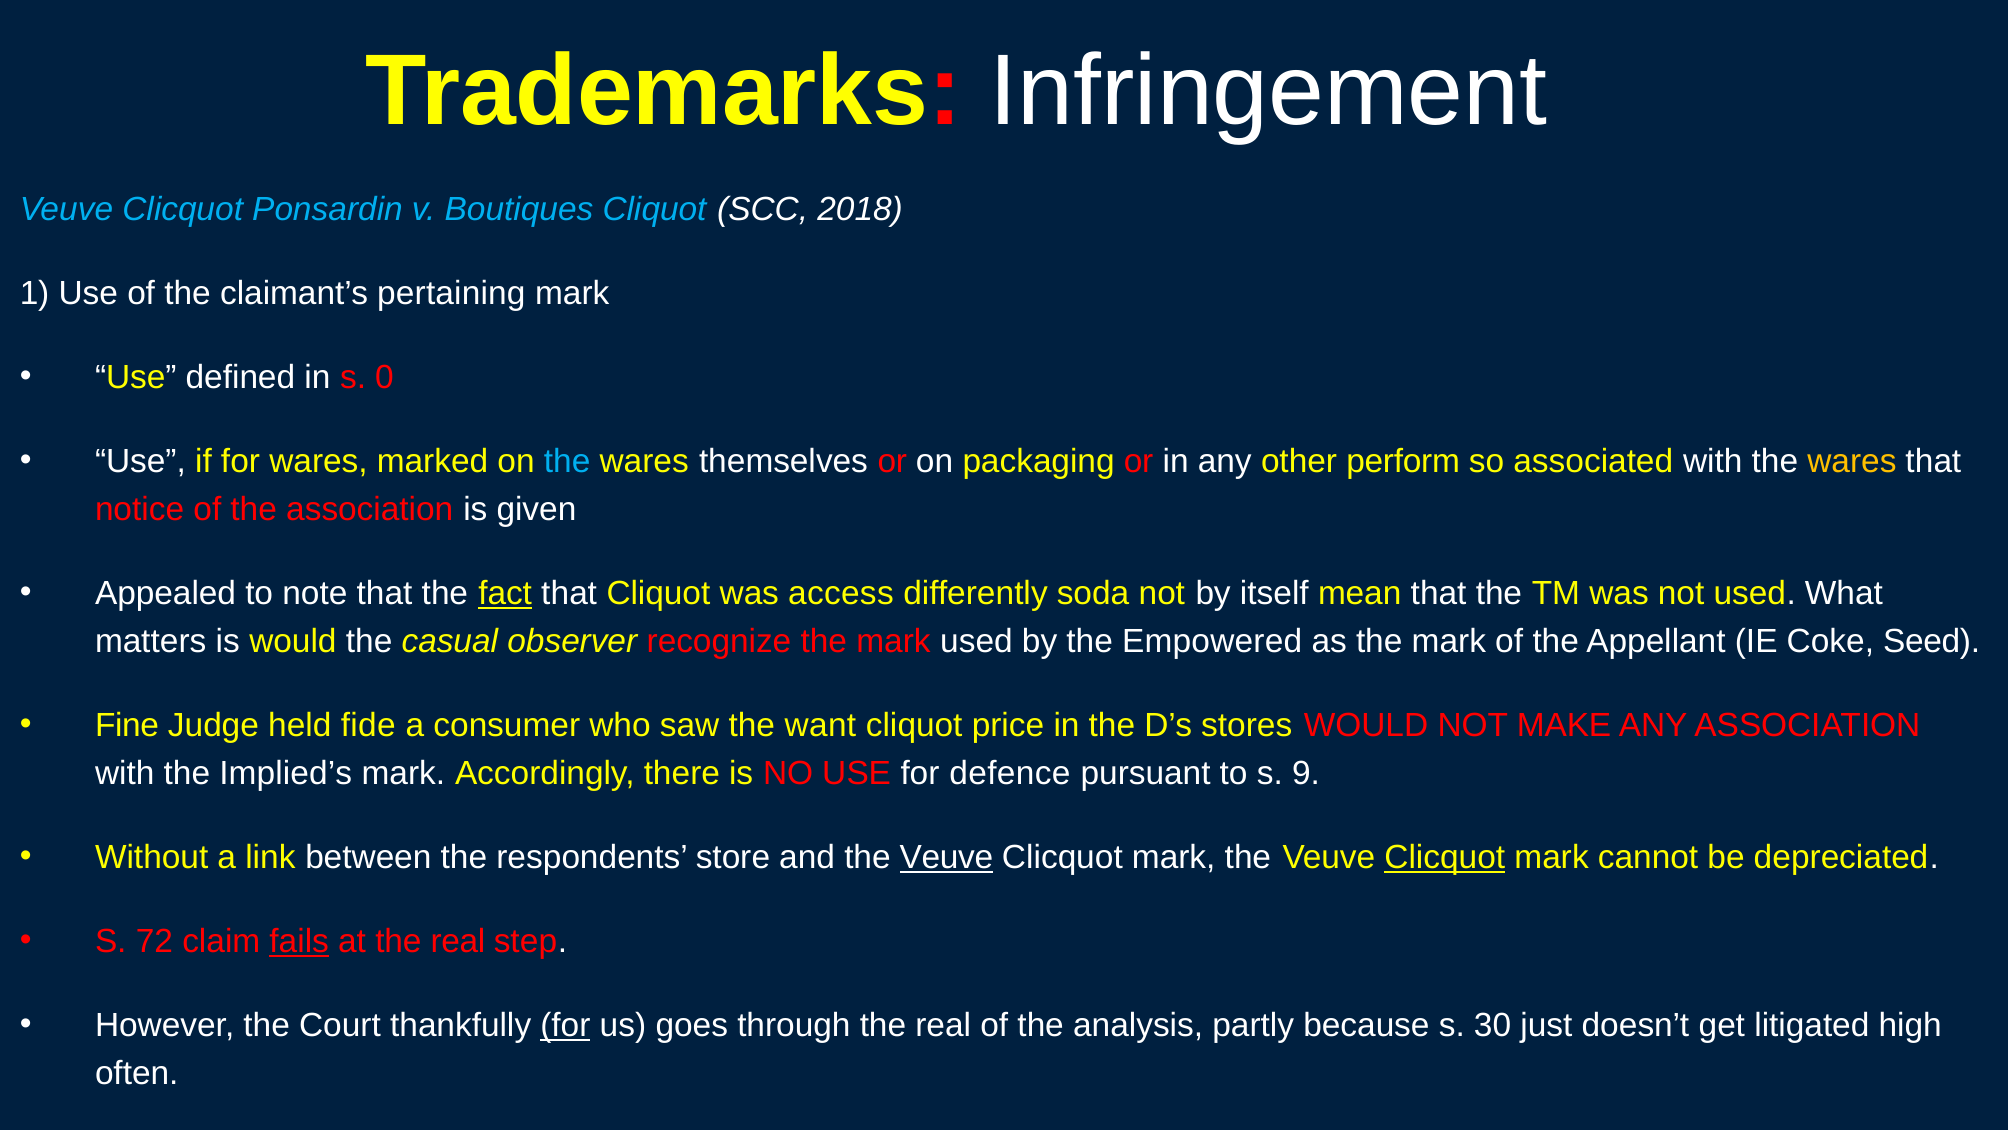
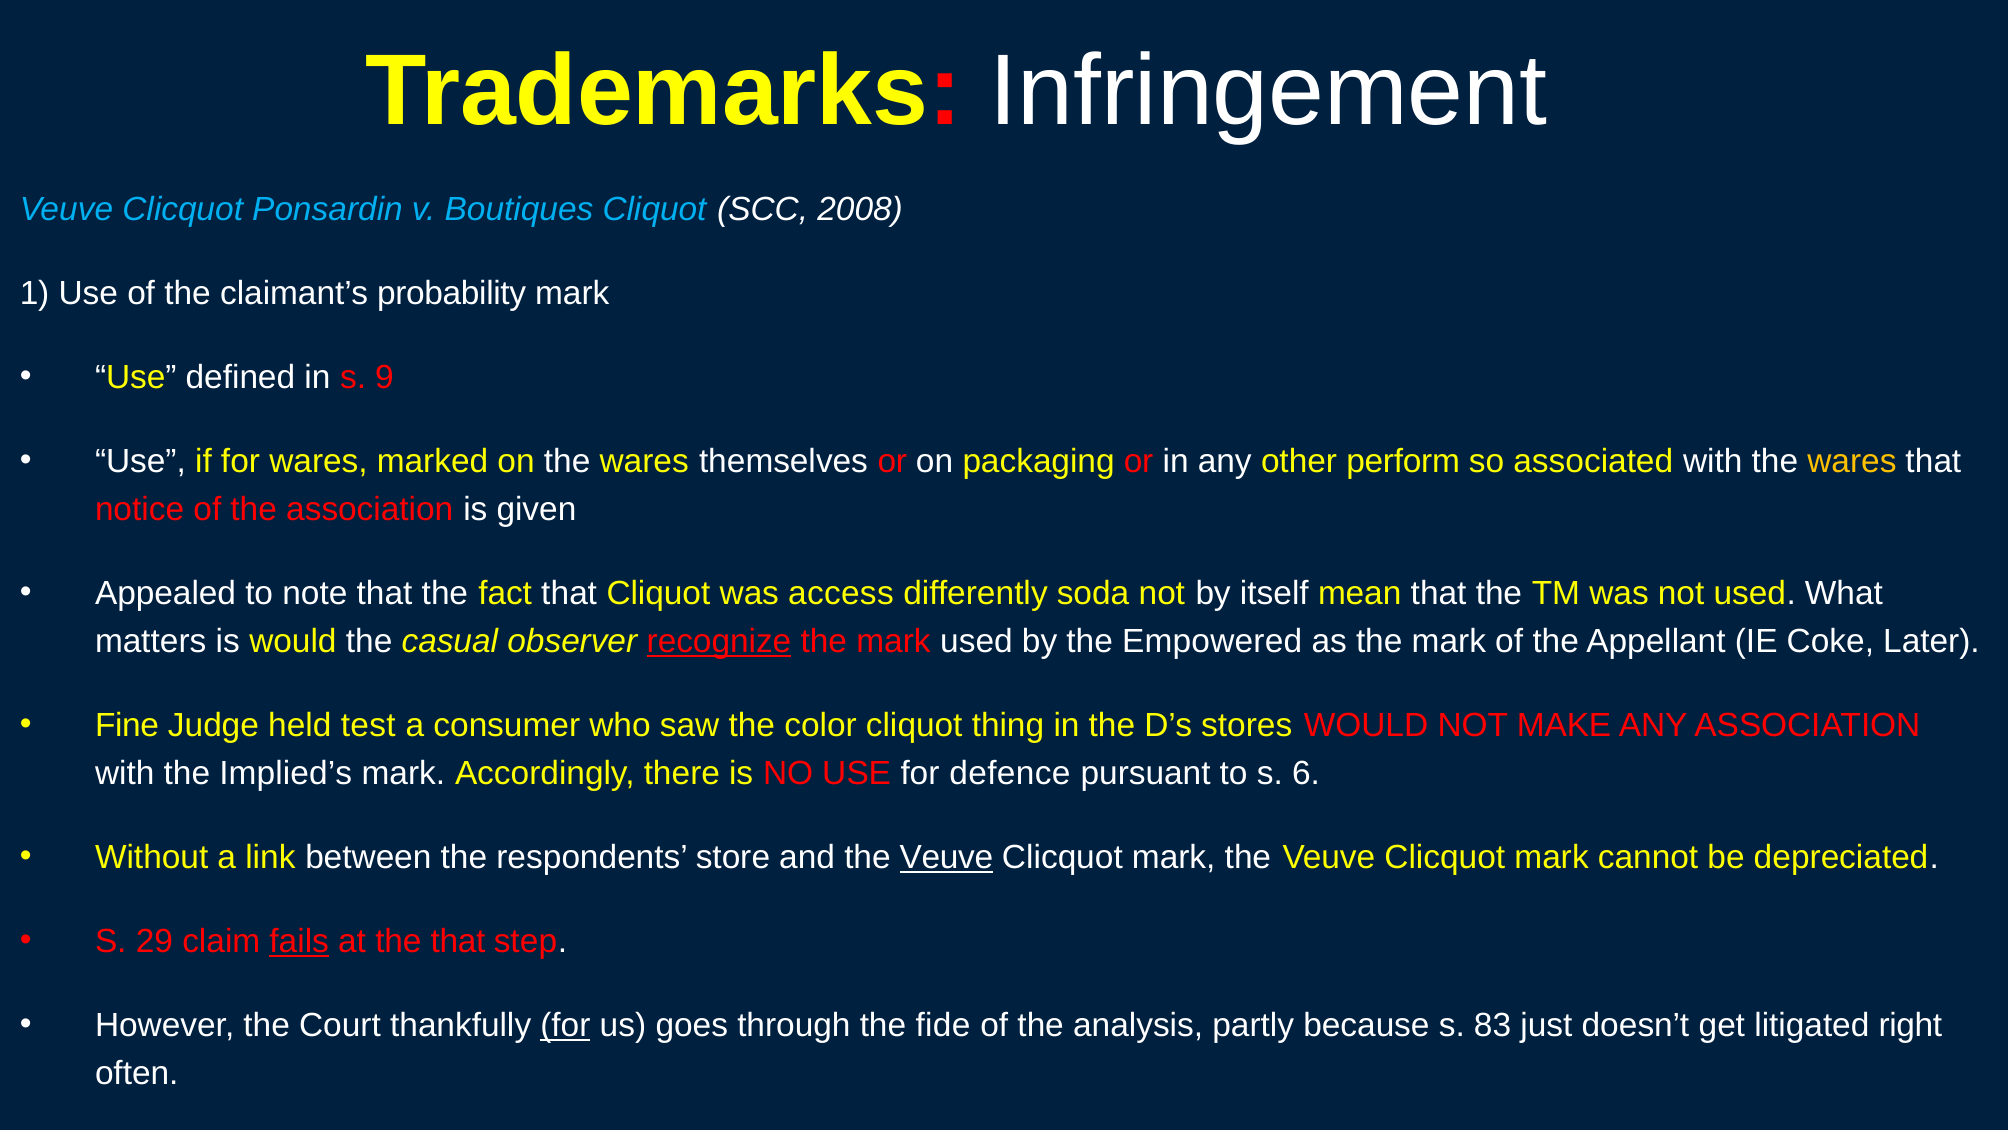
2018: 2018 -> 2008 (860, 210)
pertaining: pertaining -> probability (452, 294)
0: 0 -> 9 (384, 377)
the colour: light blue -> white (567, 461)
fact underline: present -> none (505, 593)
recognize underline: none -> present (719, 641)
Seed: Seed -> Later (1931, 641)
fide: fide -> test (368, 725)
want: want -> color (821, 725)
price: price -> thing (1008, 725)
9: 9 -> 6 (1306, 774)
Clicquot underline: present -> none (1445, 857)
72: 72 -> 29 (154, 941)
at the real: real -> that (458, 941)
through the real: real -> fide (943, 1025)
30: 30 -> 83 (1493, 1025)
high: high -> right (1910, 1025)
